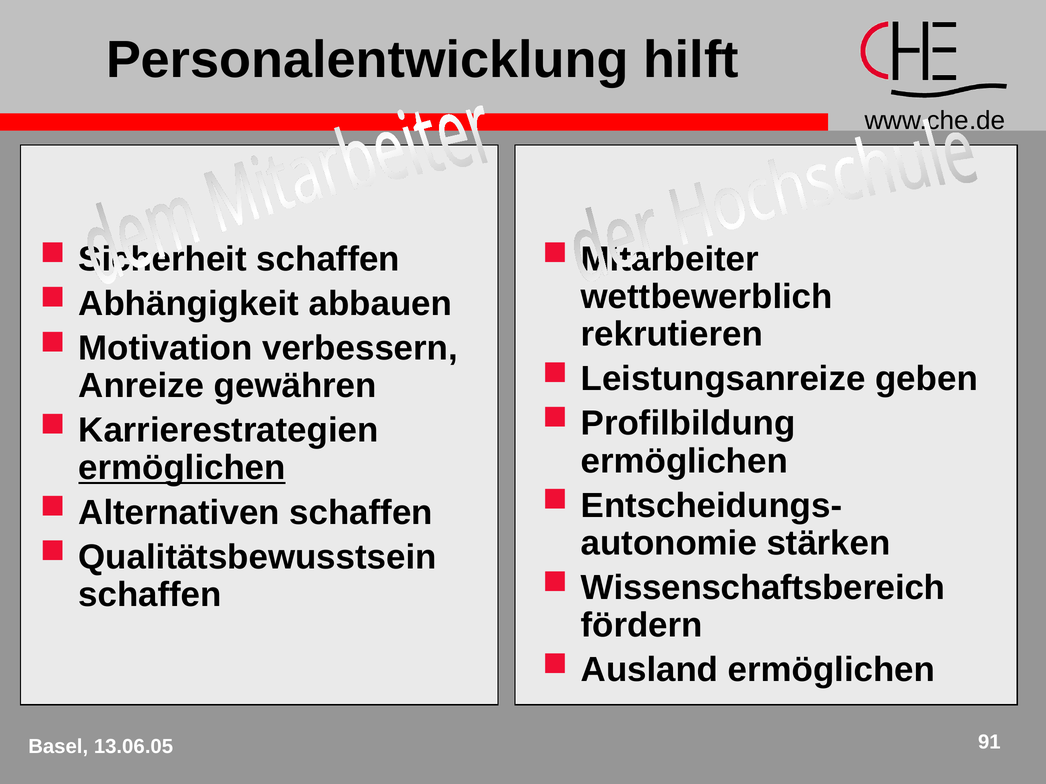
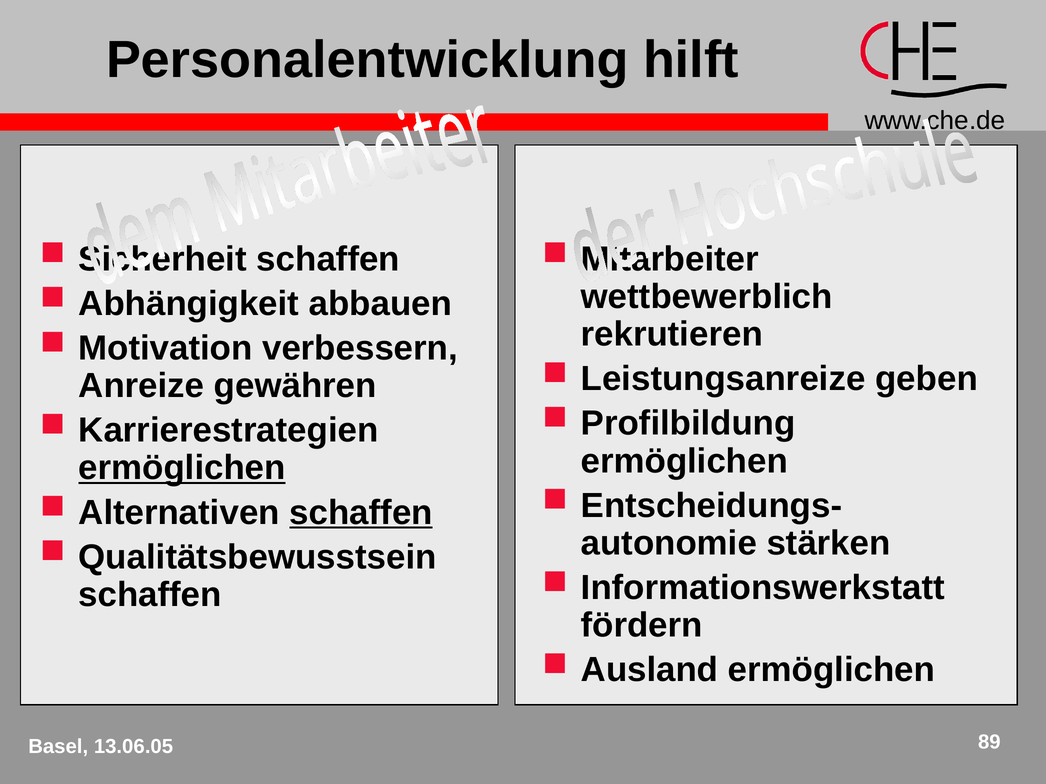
schaffen underline: none -> present (361, 513)
Wissenschaftsbereich: Wissenschaftsbereich -> Informationswerkstatt (763, 588)
91: 91 -> 89 (989, 742)
